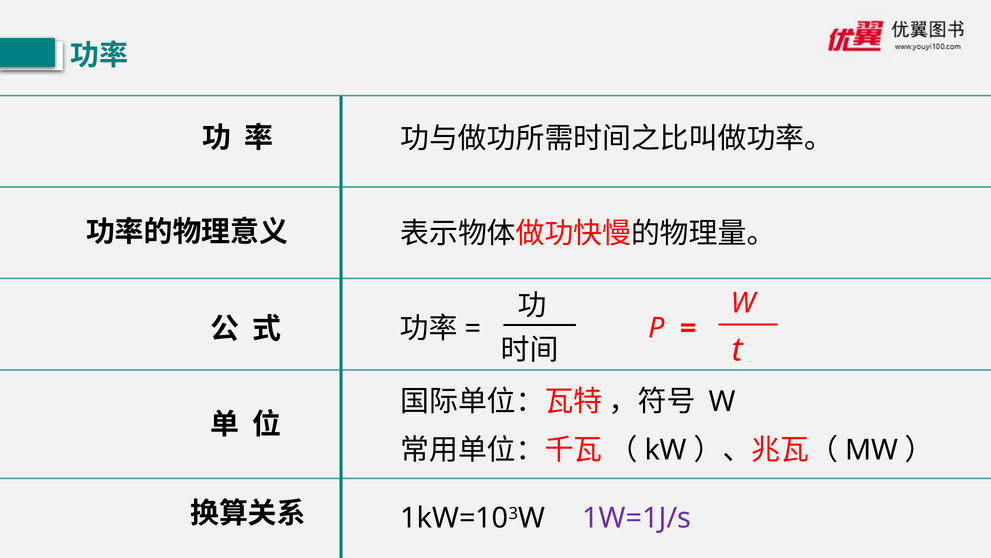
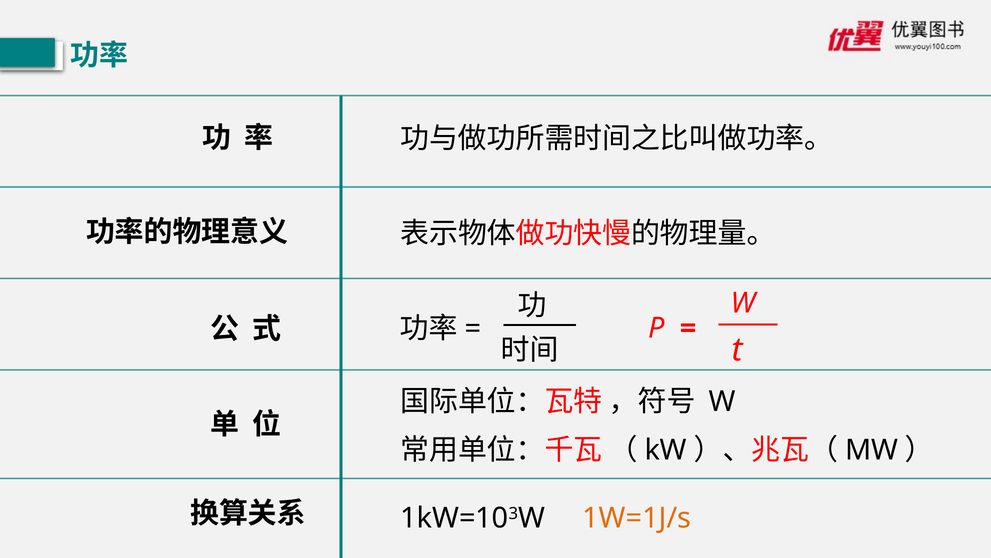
1W=1J/s colour: purple -> orange (637, 518)
